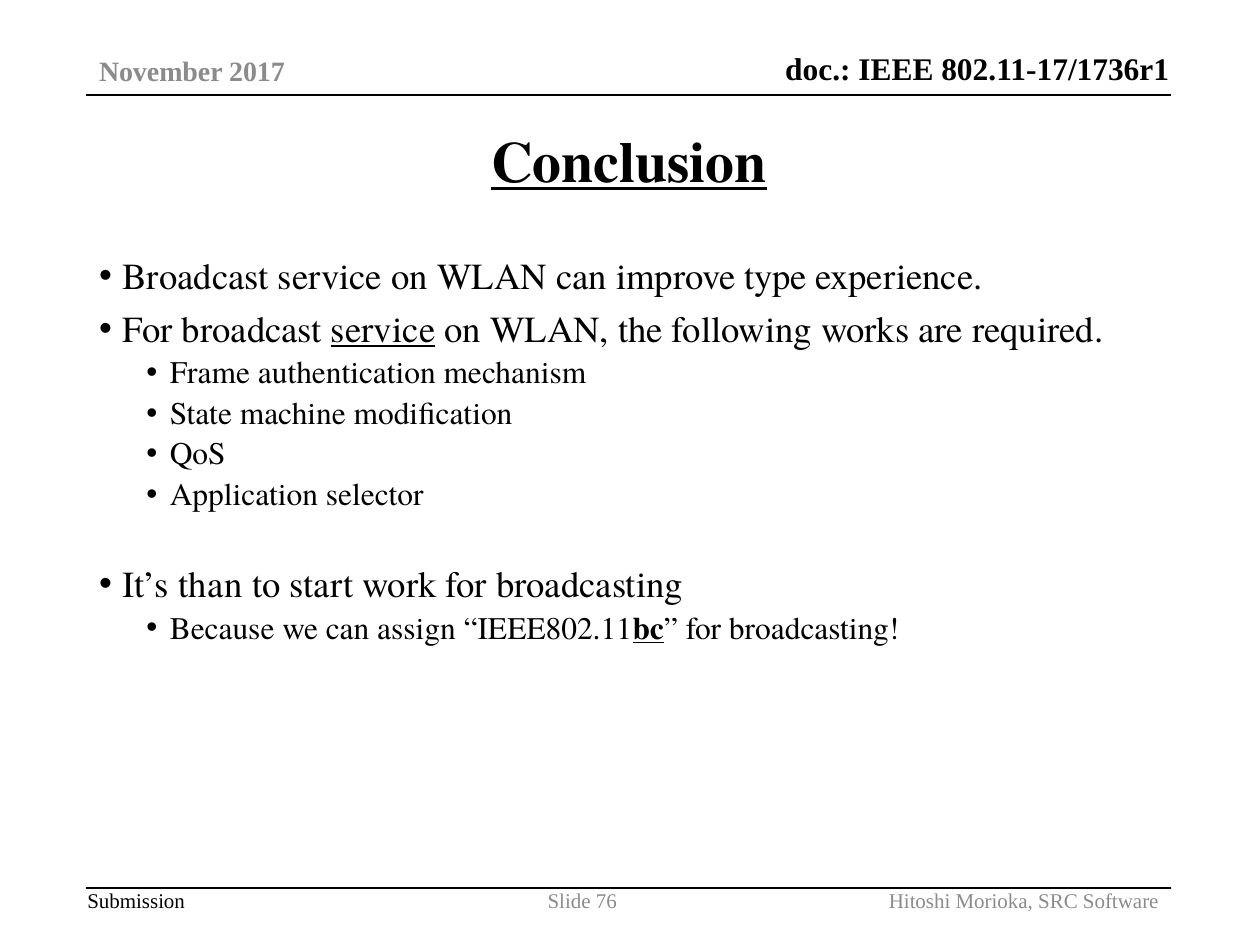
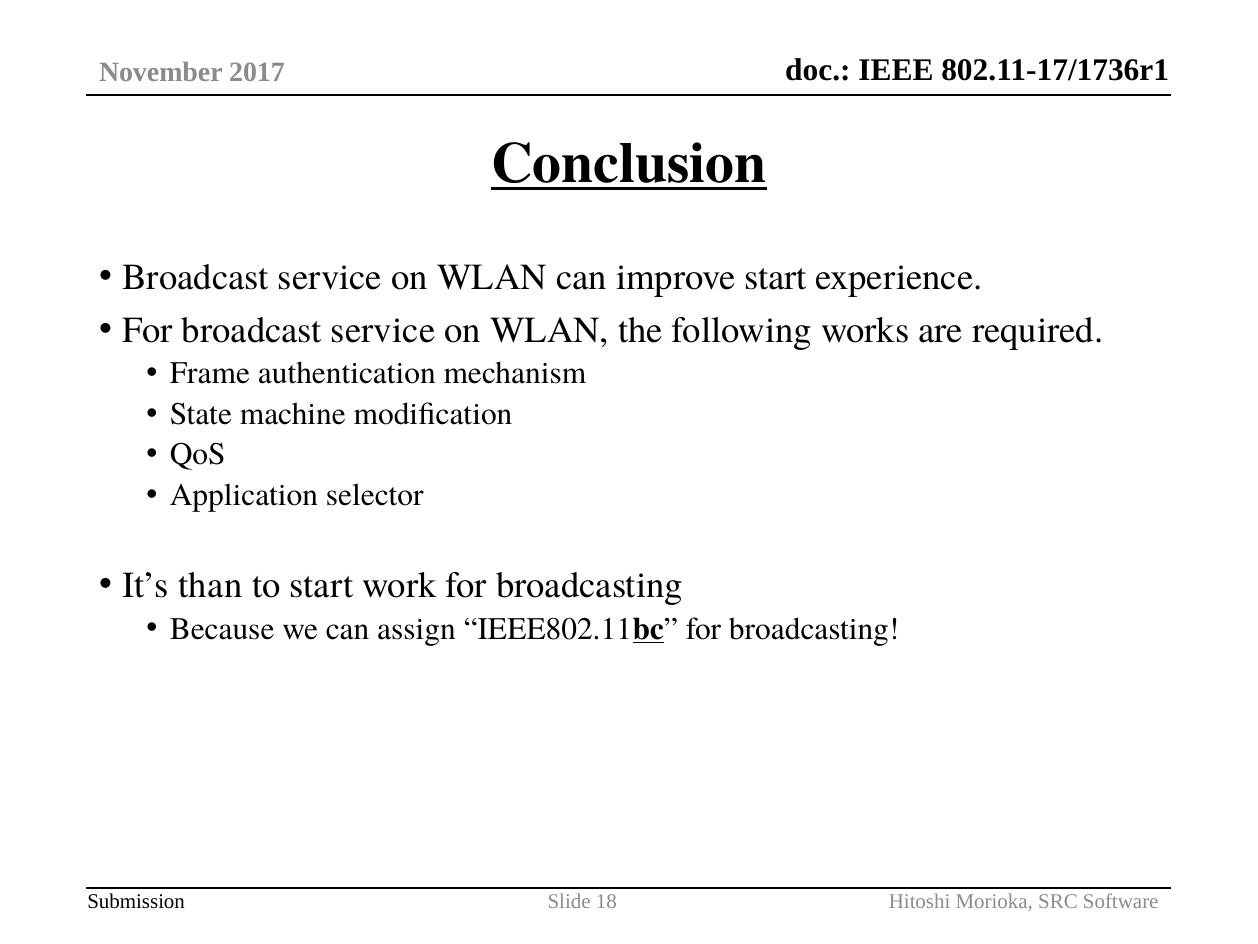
improve type: type -> start (776, 277)
service underline: present -> none (383, 330)
76: 76 -> 18 (606, 901)
